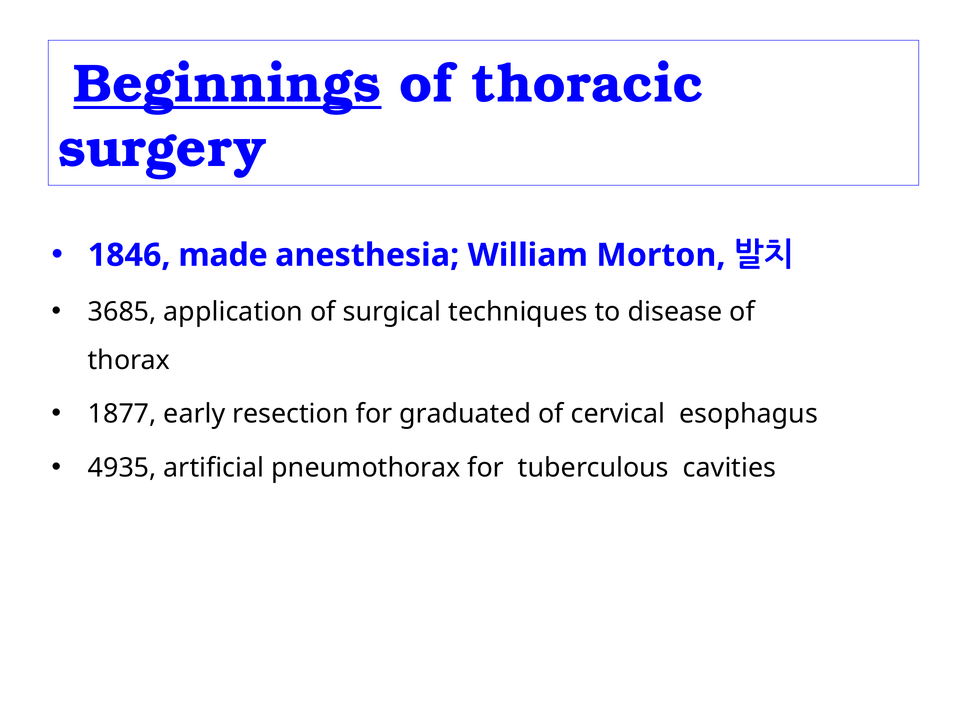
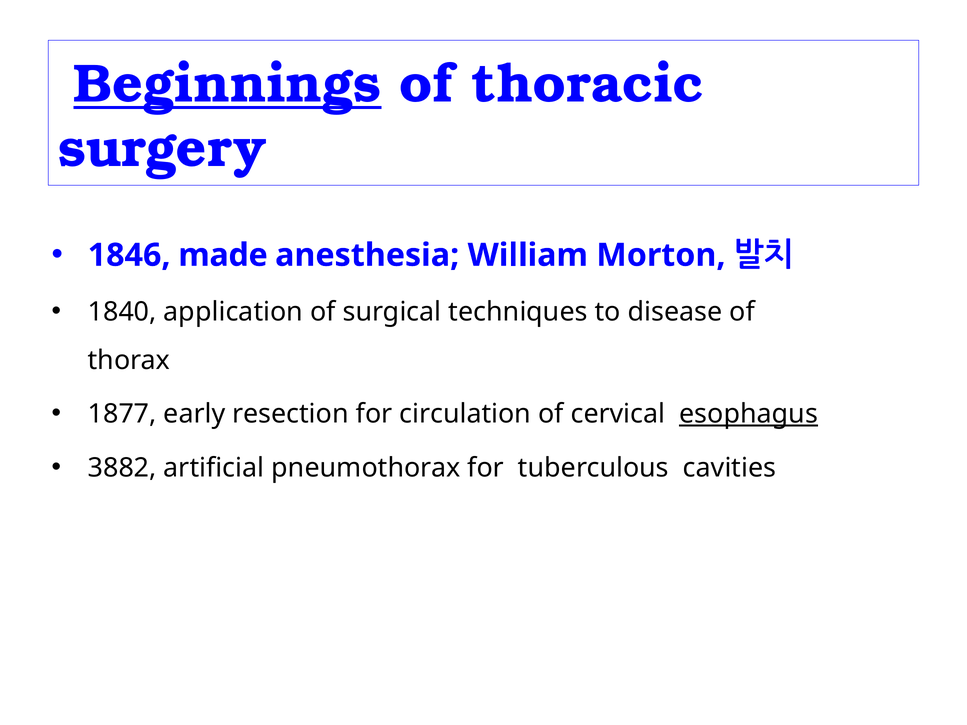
3685: 3685 -> 1840 (122, 312)
graduated: graduated -> circulation (465, 414)
esophagus underline: none -> present (749, 414)
4935: 4935 -> 3882 (122, 468)
